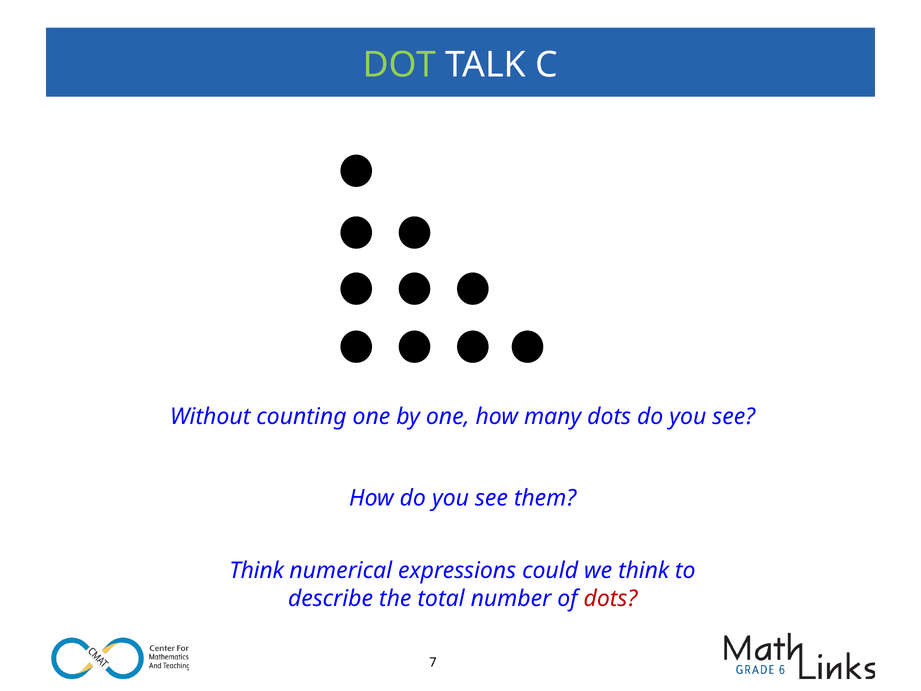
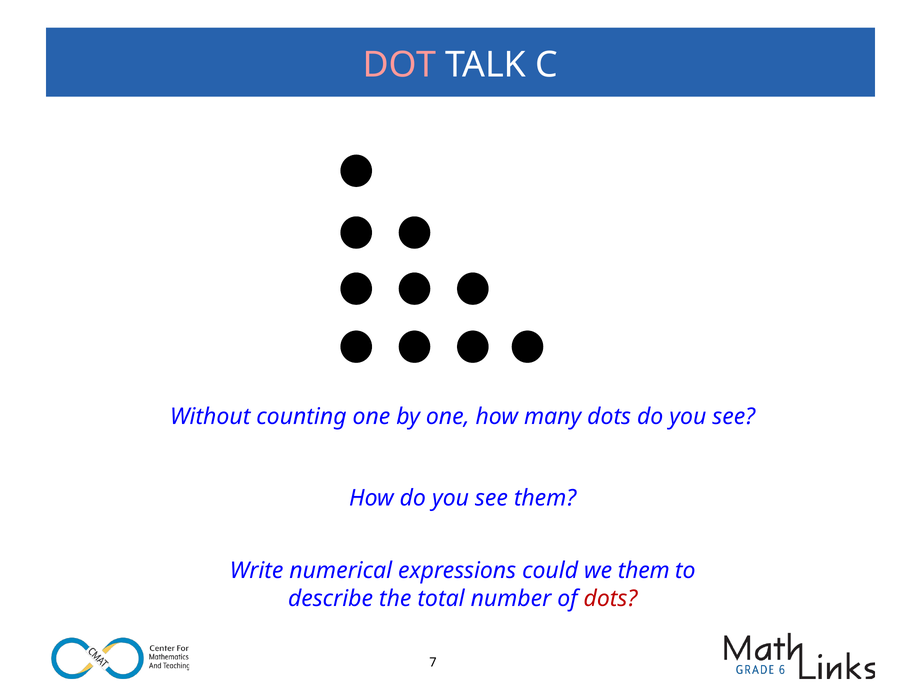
DOT colour: light green -> pink (400, 65)
Think: Think -> Write (257, 571)
we think: think -> them (644, 571)
